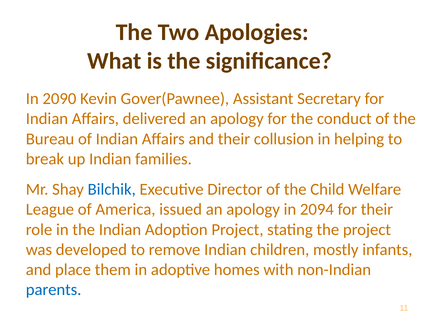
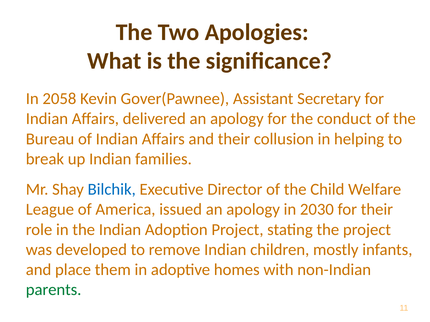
2090: 2090 -> 2058 (59, 99)
2094: 2094 -> 2030 (317, 210)
parents colour: blue -> green (54, 290)
